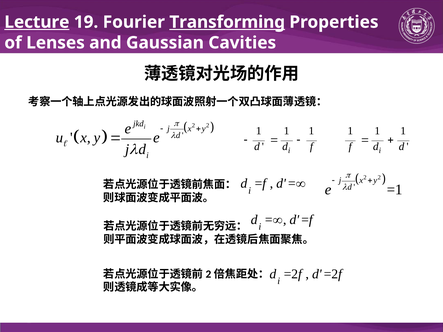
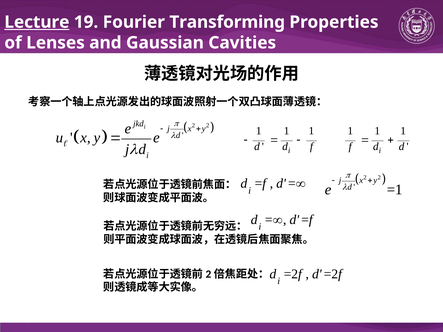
Transforming underline: present -> none (227, 22)
